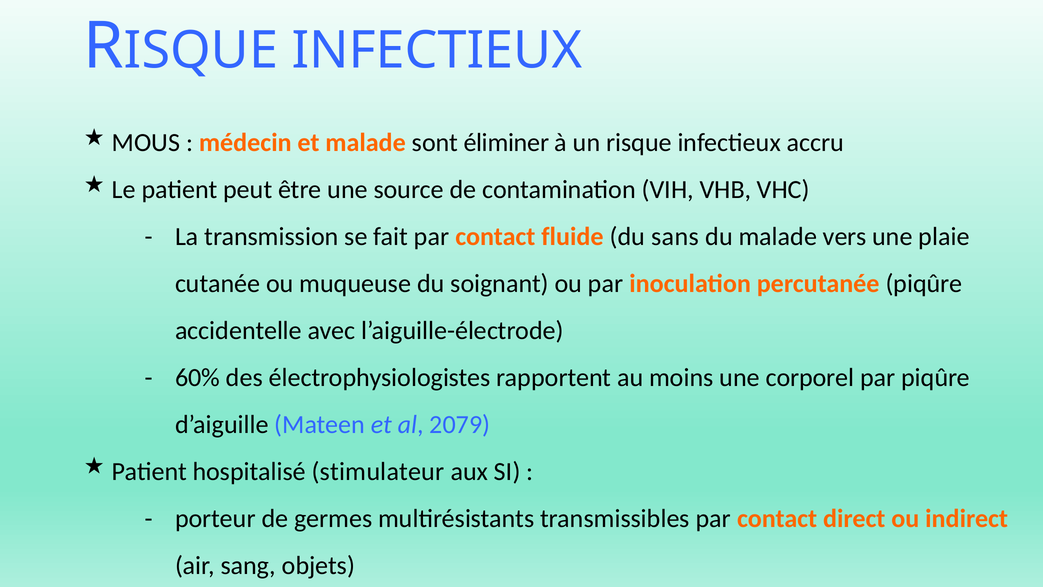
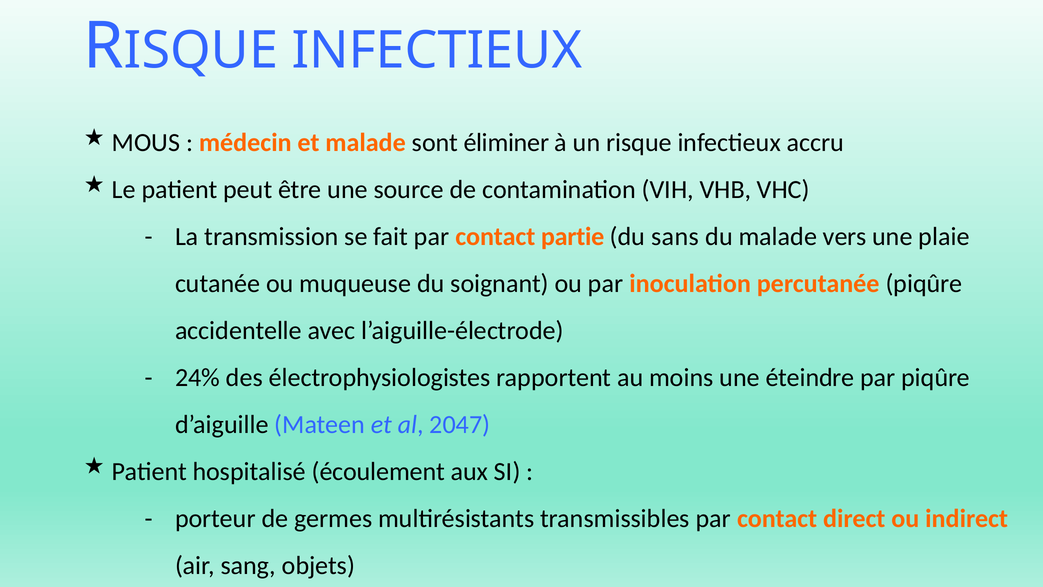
fluide: fluide -> partie (573, 237)
60%: 60% -> 24% (198, 377)
corporel: corporel -> éteindre (810, 377)
2079: 2079 -> 2047 (460, 424)
stimulateur: stimulateur -> écoulement (378, 471)
